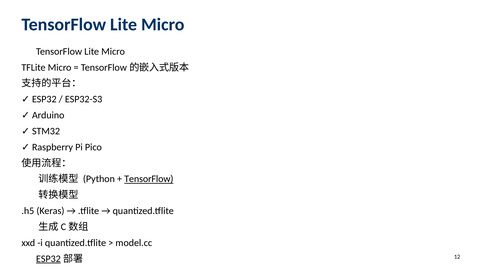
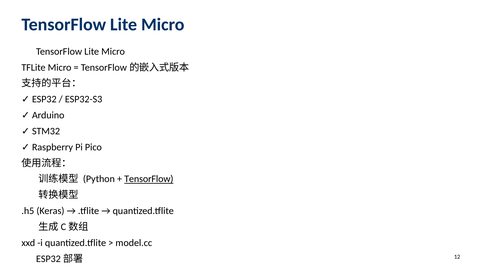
ESP32 underline: present -> none (48, 259)
